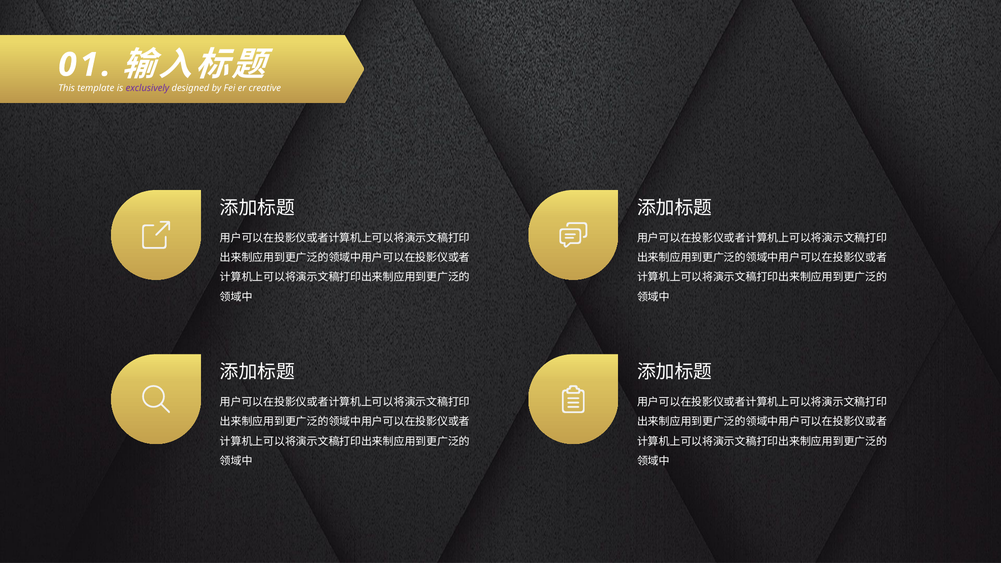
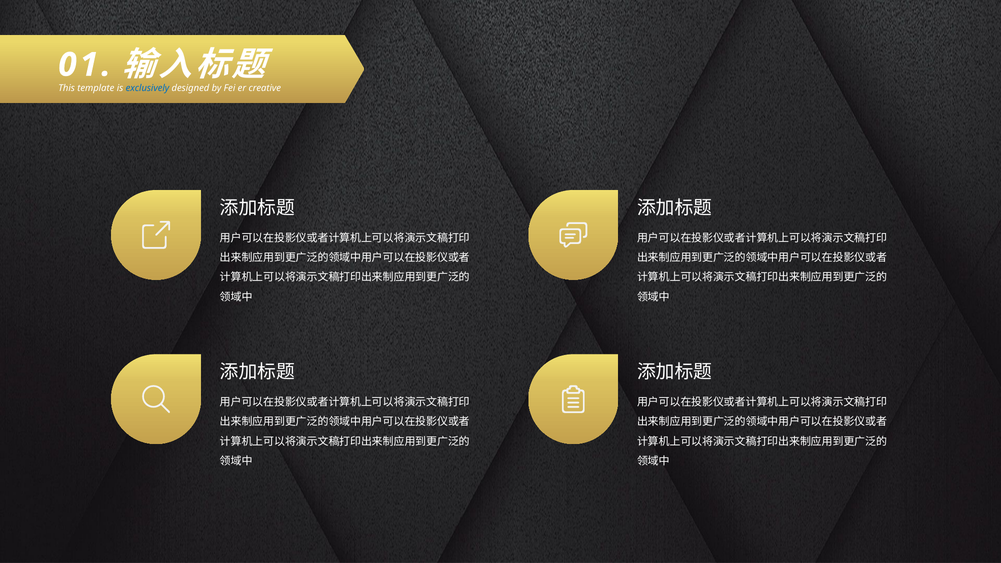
exclusively colour: purple -> blue (147, 88)
